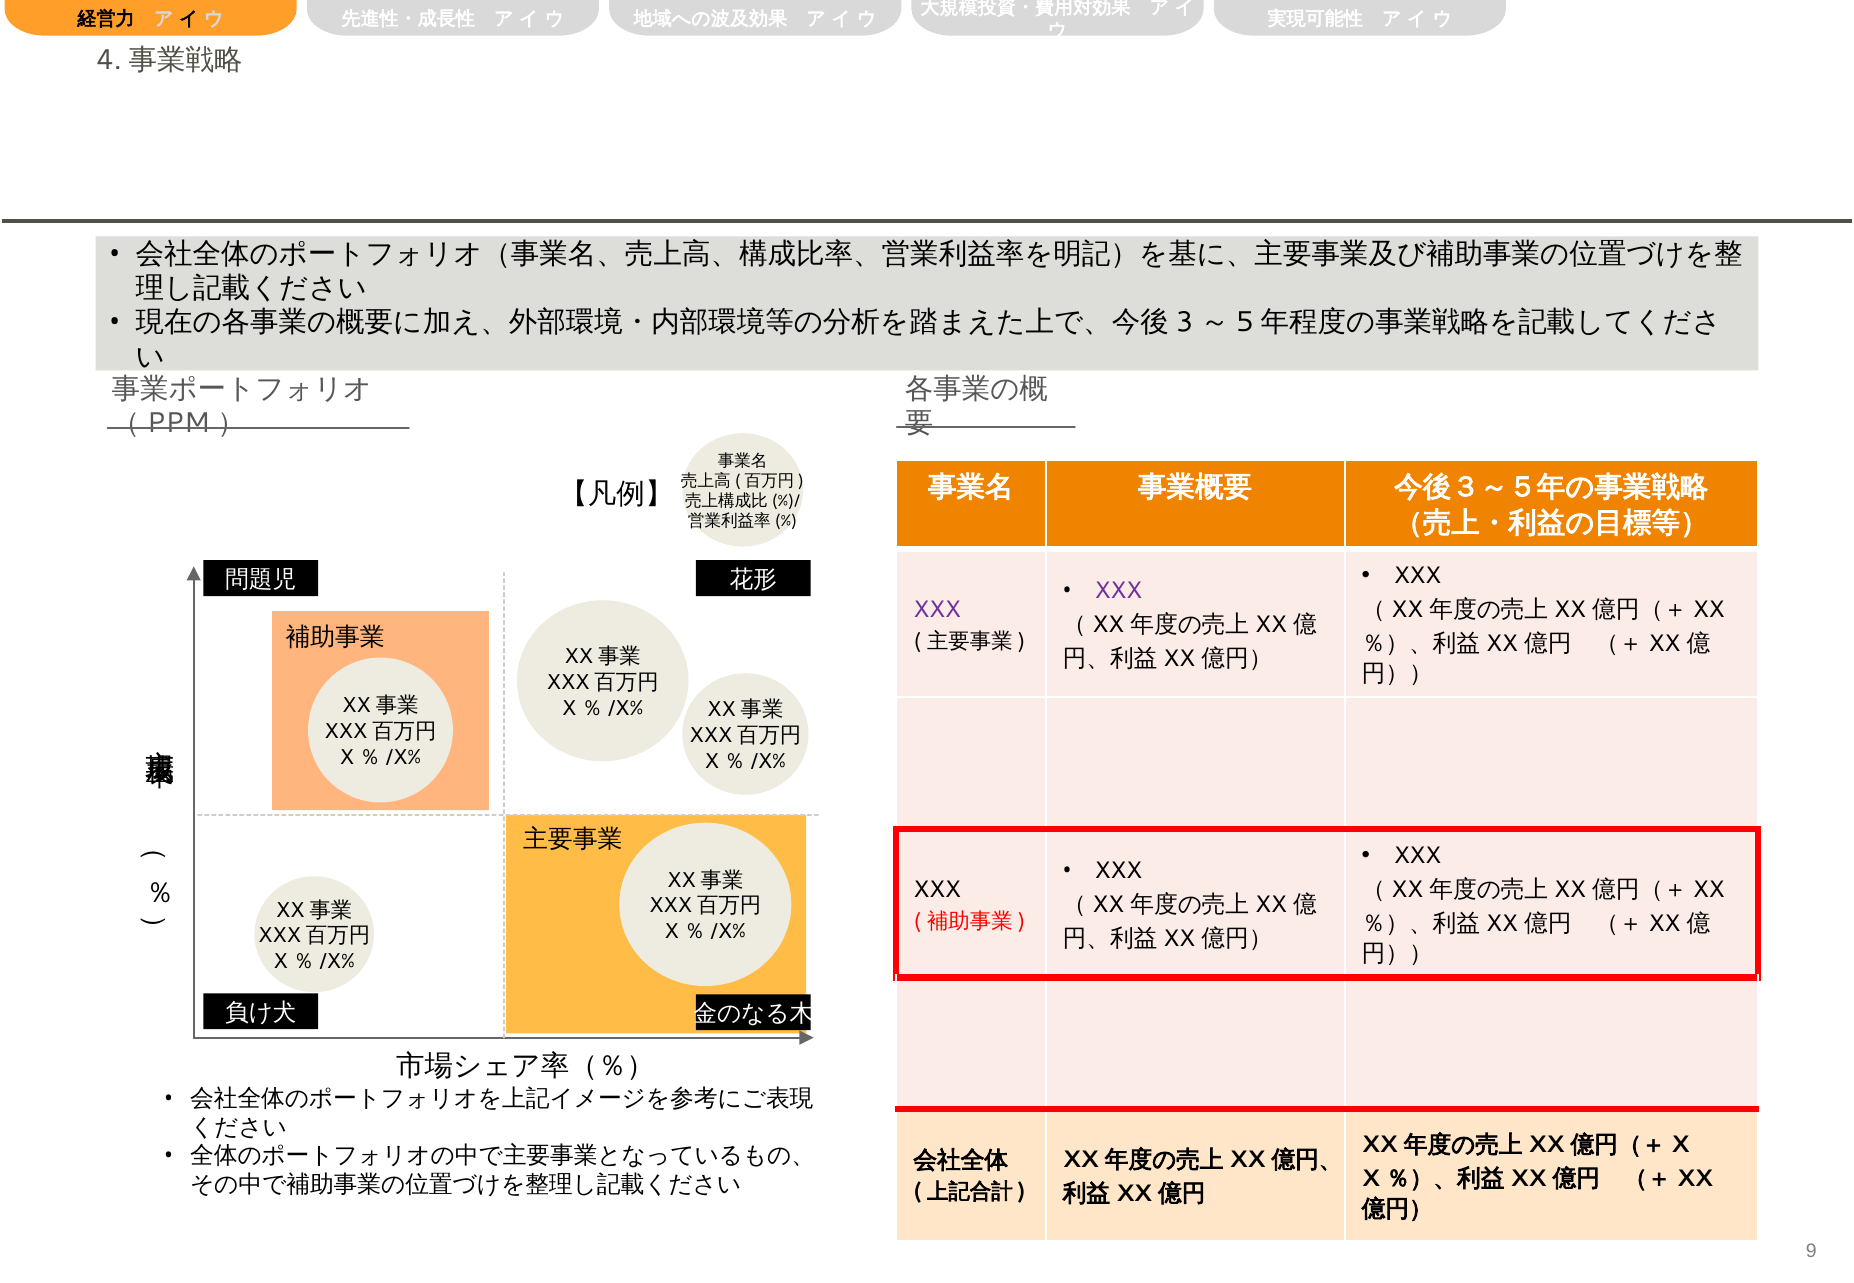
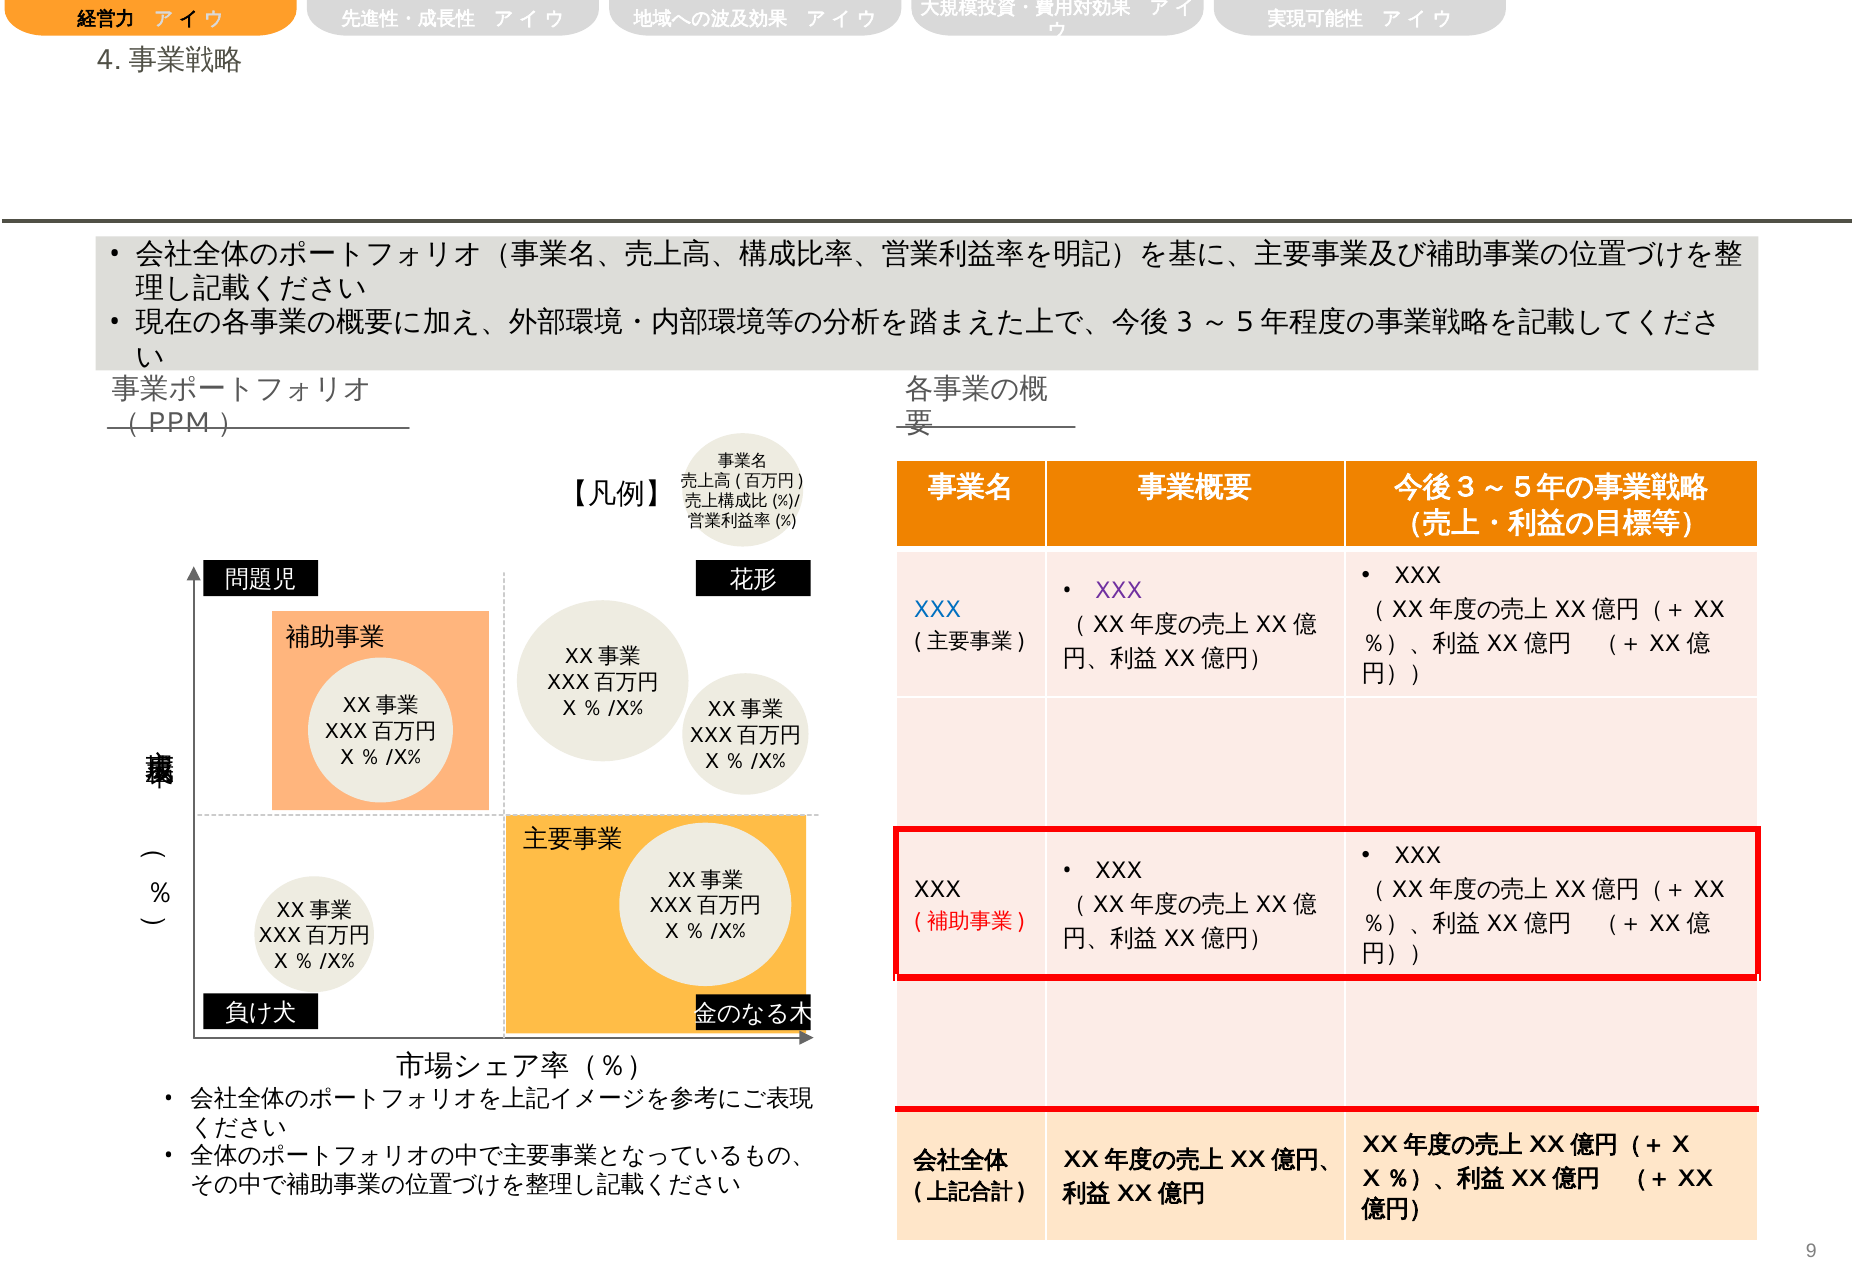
XXX colour: purple -> blue (937, 610)
